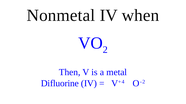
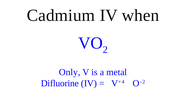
Nonmetal: Nonmetal -> Cadmium (61, 15)
Then: Then -> Only (70, 73)
